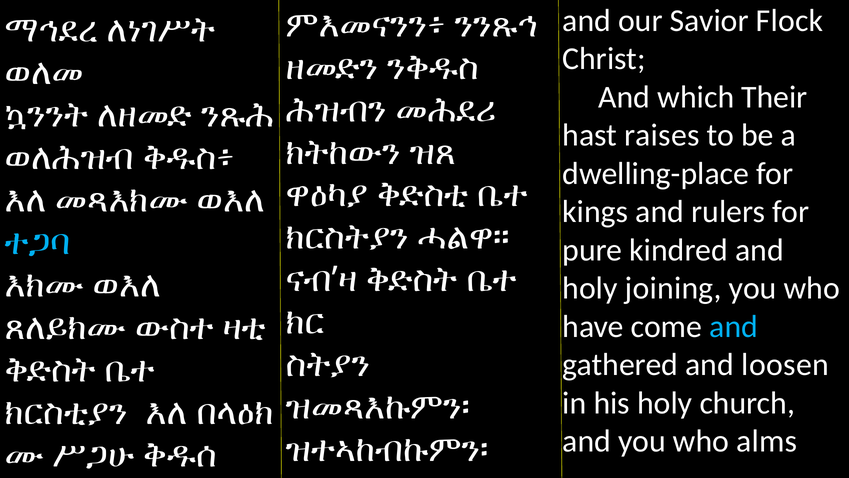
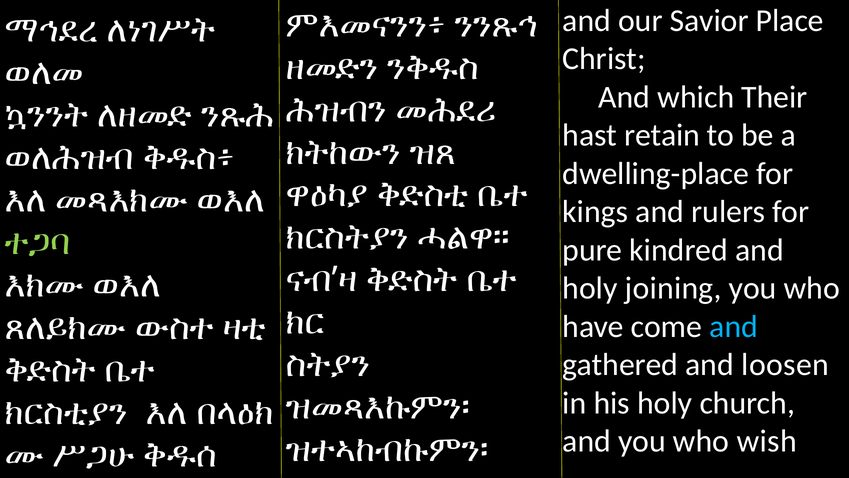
Flock: Flock -> Place (790, 21)
raises: raises -> retain (662, 135)
ተጋባ colour: light blue -> light green (38, 242)
alms: alms -> wish (767, 441)
